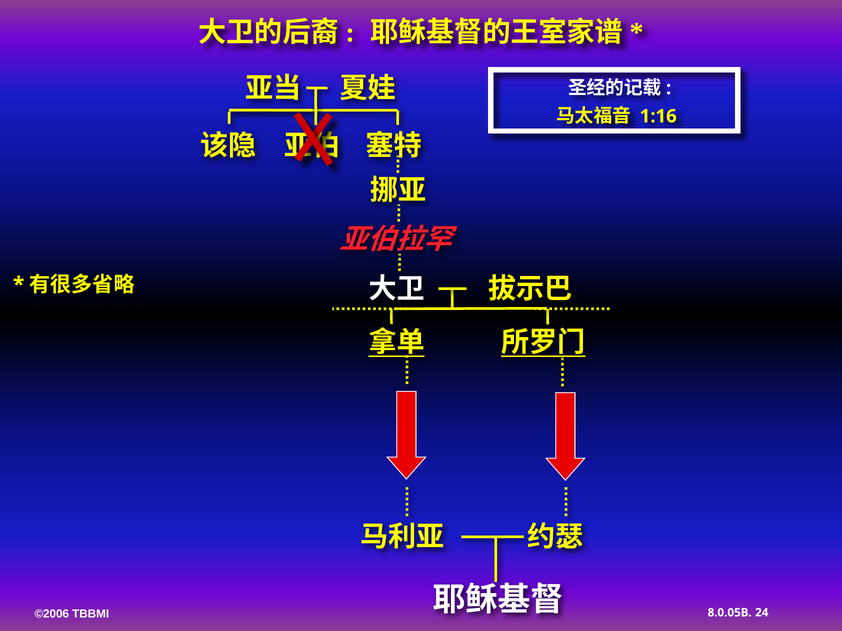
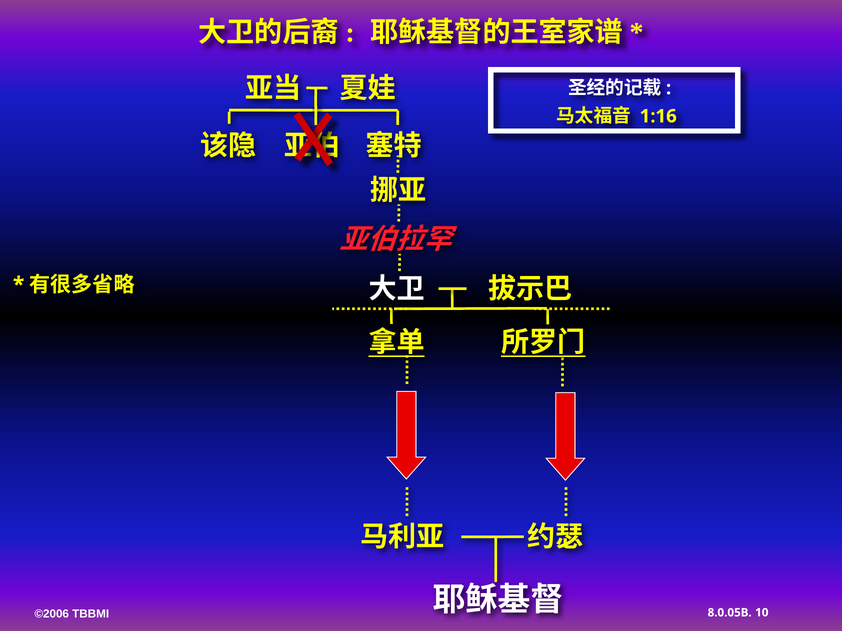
24: 24 -> 10 (762, 613)
